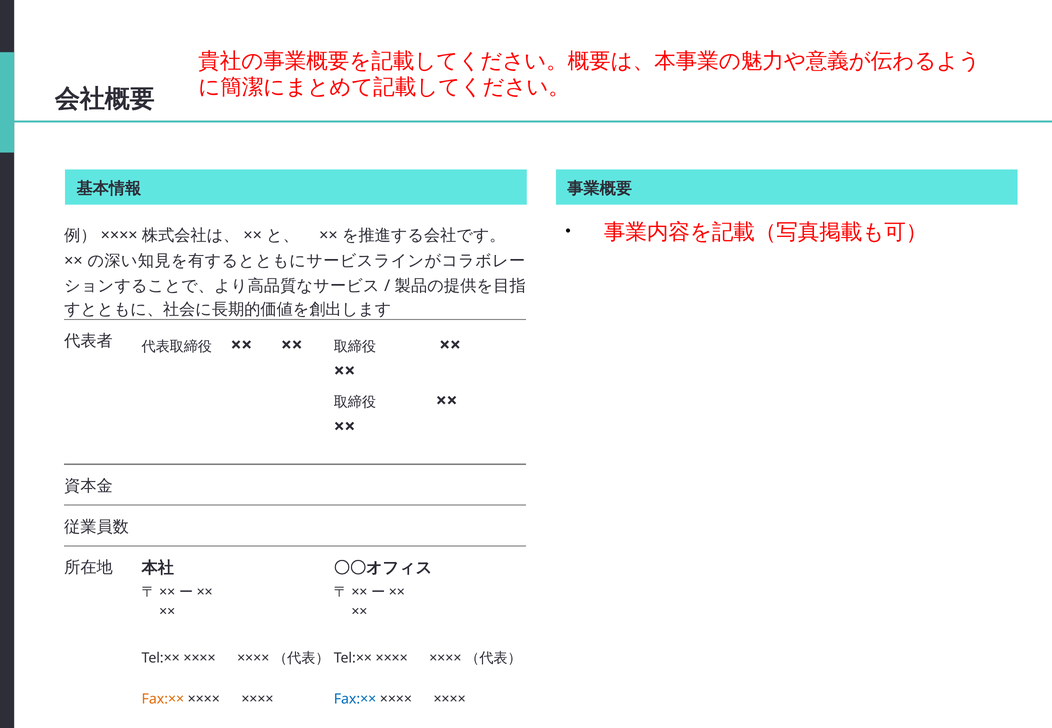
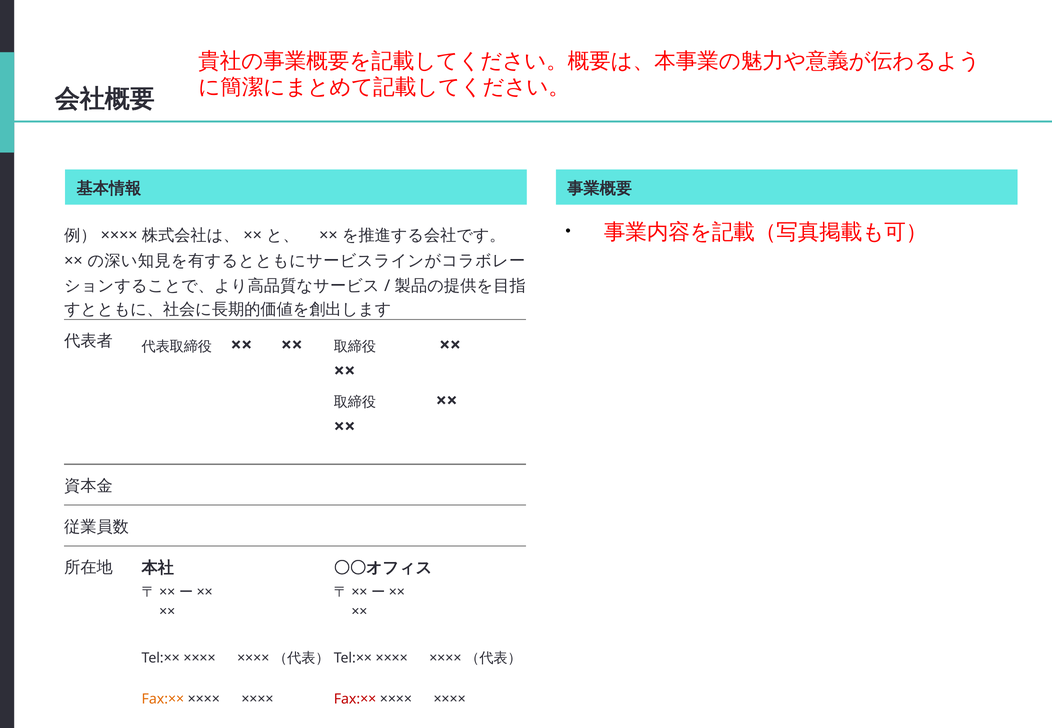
Fax:×× colour: blue -> red (355, 699)
